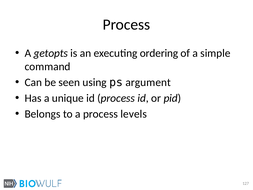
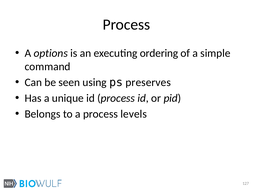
getopts: getopts -> options (51, 53)
argument: argument -> preserves (148, 82)
